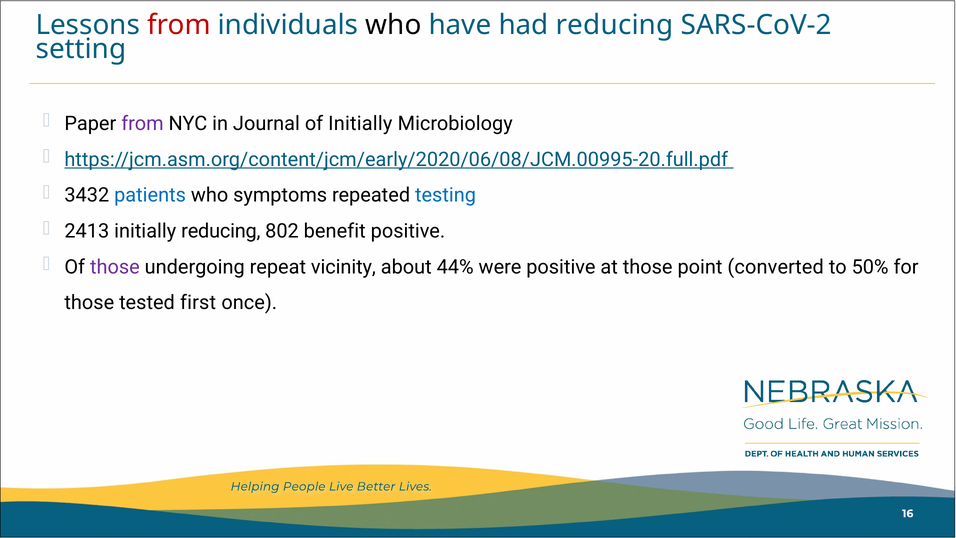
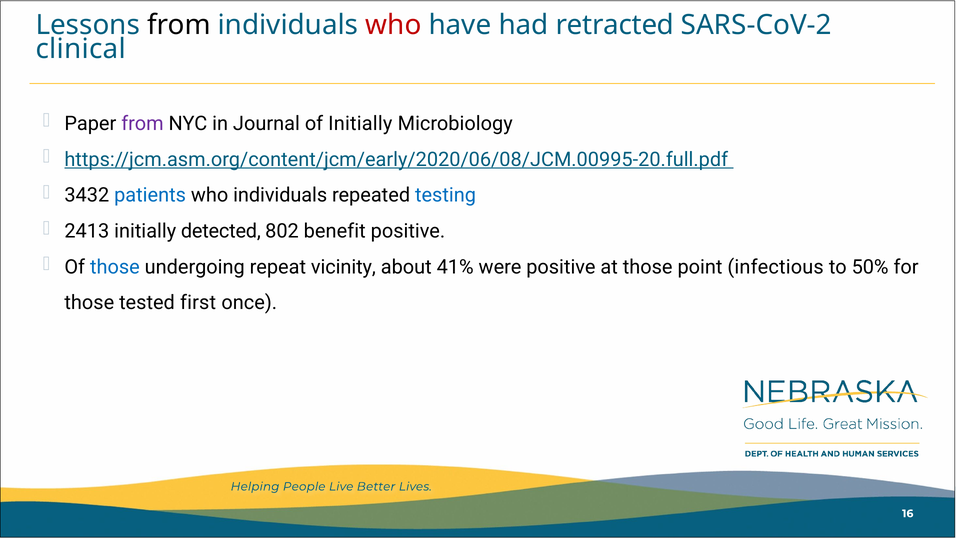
from colour: red -> black (179, 25)
who colour: black -> red (393, 25)
had reducing: reducing -> retracted (615, 25)
setting: setting -> clinical (81, 49)
who symptoms: symptoms -> individuals (280, 195)
initially reducing: reducing -> detected (221, 231)
those colour: purple -> blue (115, 267)
44%: 44% -> 41% (455, 267)
converted: converted -> infectious (776, 267)
